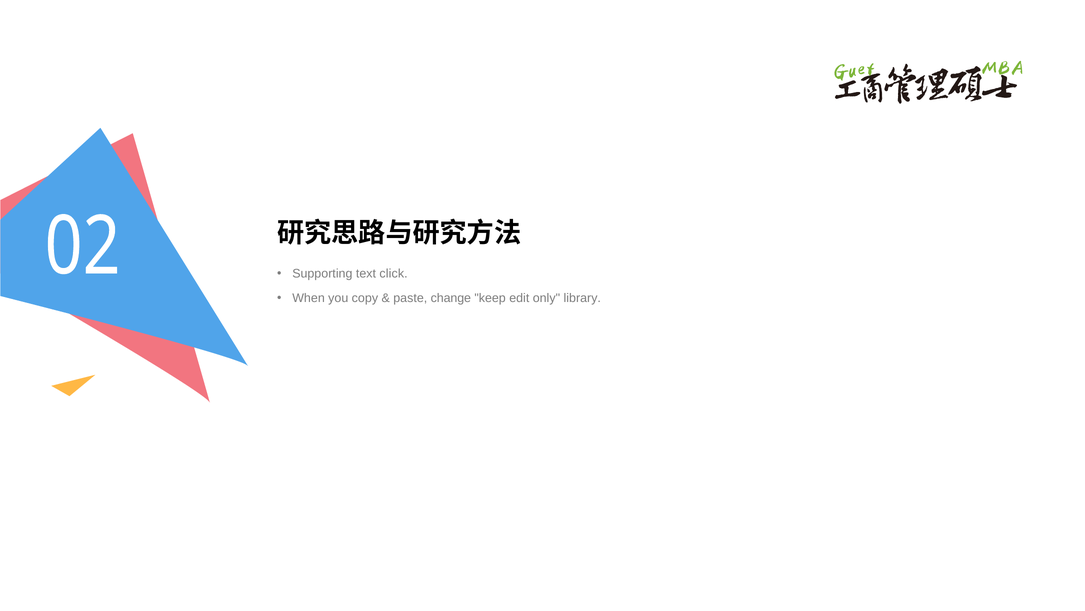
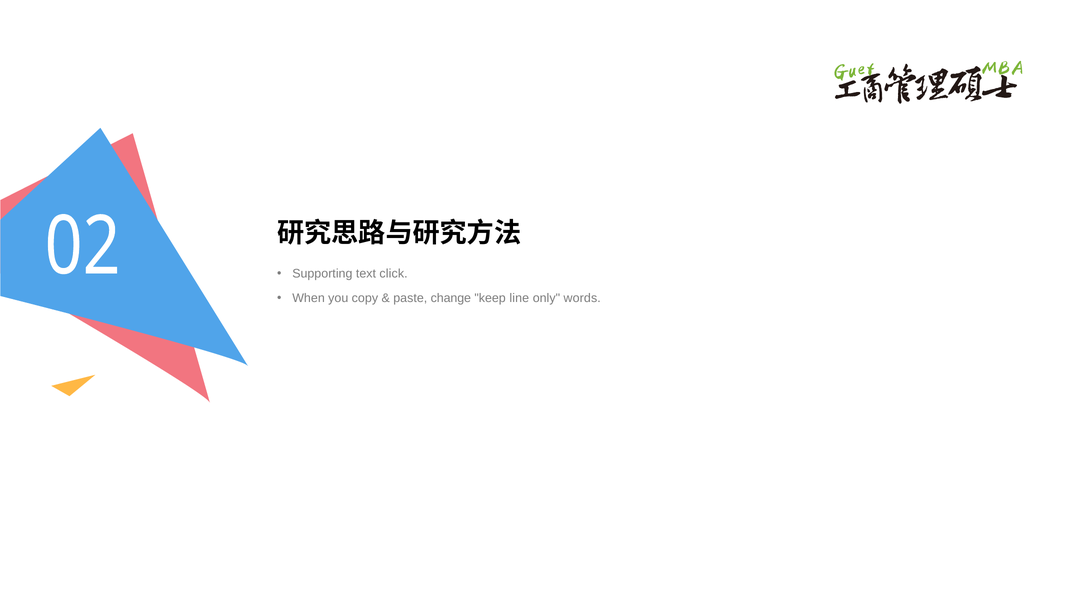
edit: edit -> line (519, 298)
library: library -> words (582, 298)
